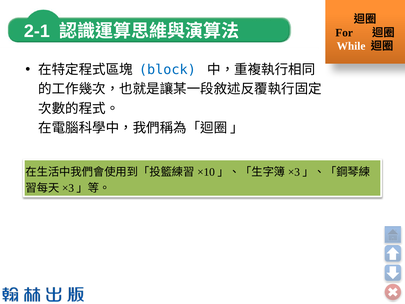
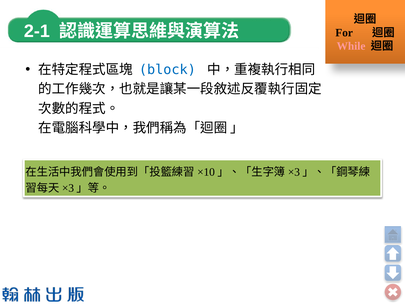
While colour: white -> pink (351, 46)
